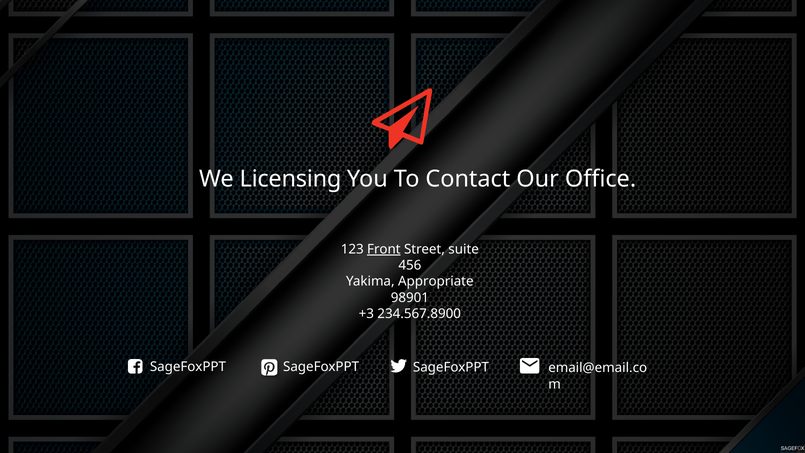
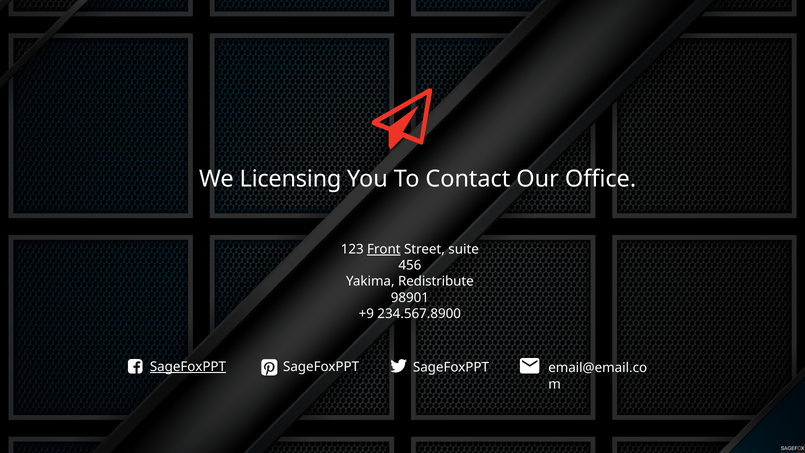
Appropriate: Appropriate -> Redistribute (436, 281)
+3: +3 -> +9 (366, 314)
SageFoxPPT underline: none -> present (188, 366)
